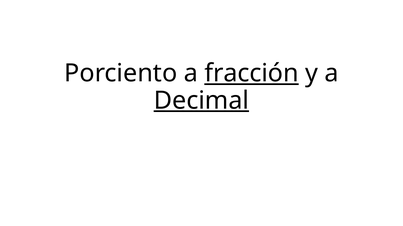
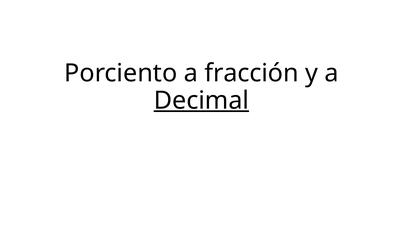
fracción underline: present -> none (252, 74)
